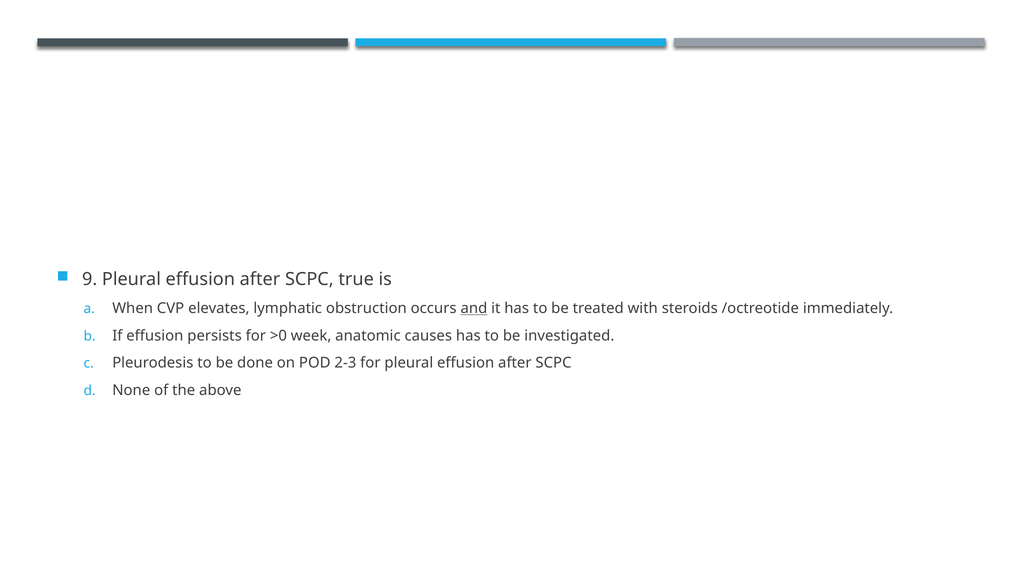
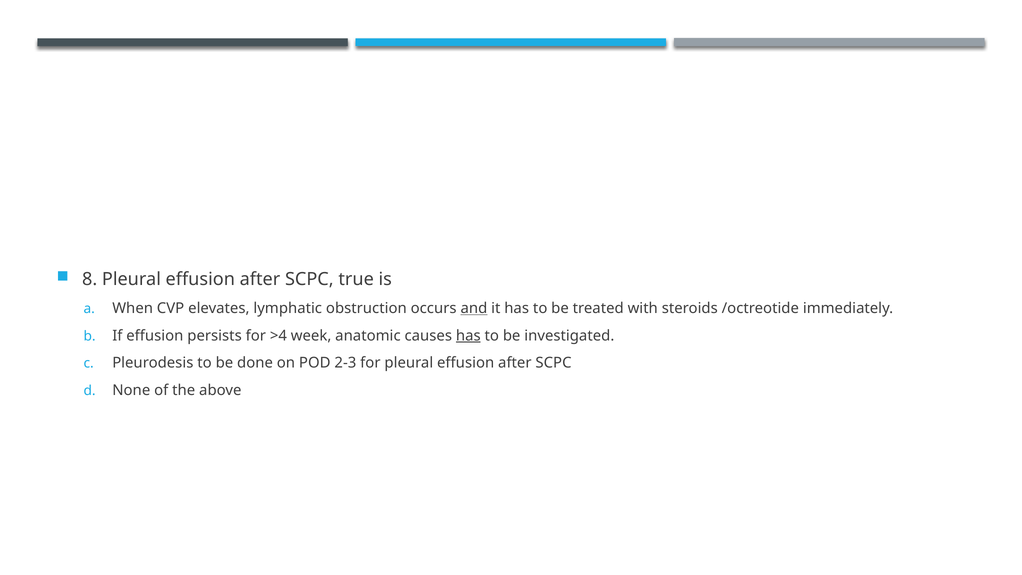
9: 9 -> 8 (90, 279)
>0: >0 -> >4 (278, 336)
has underline: none -> present (468, 336)
